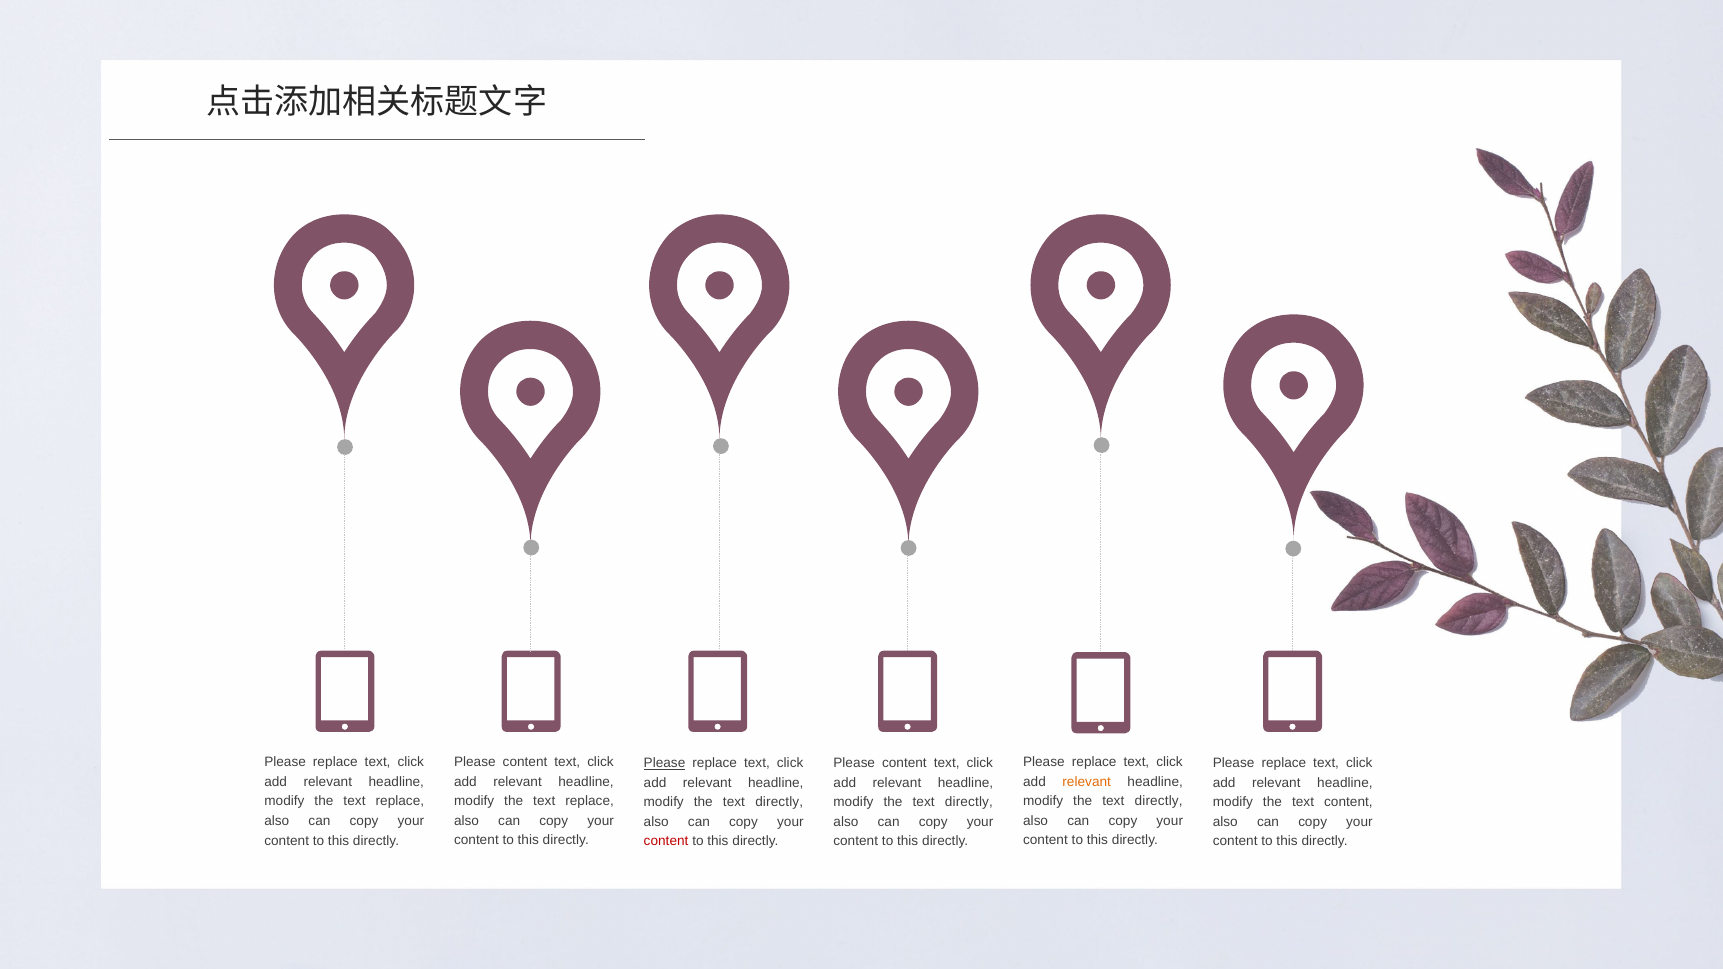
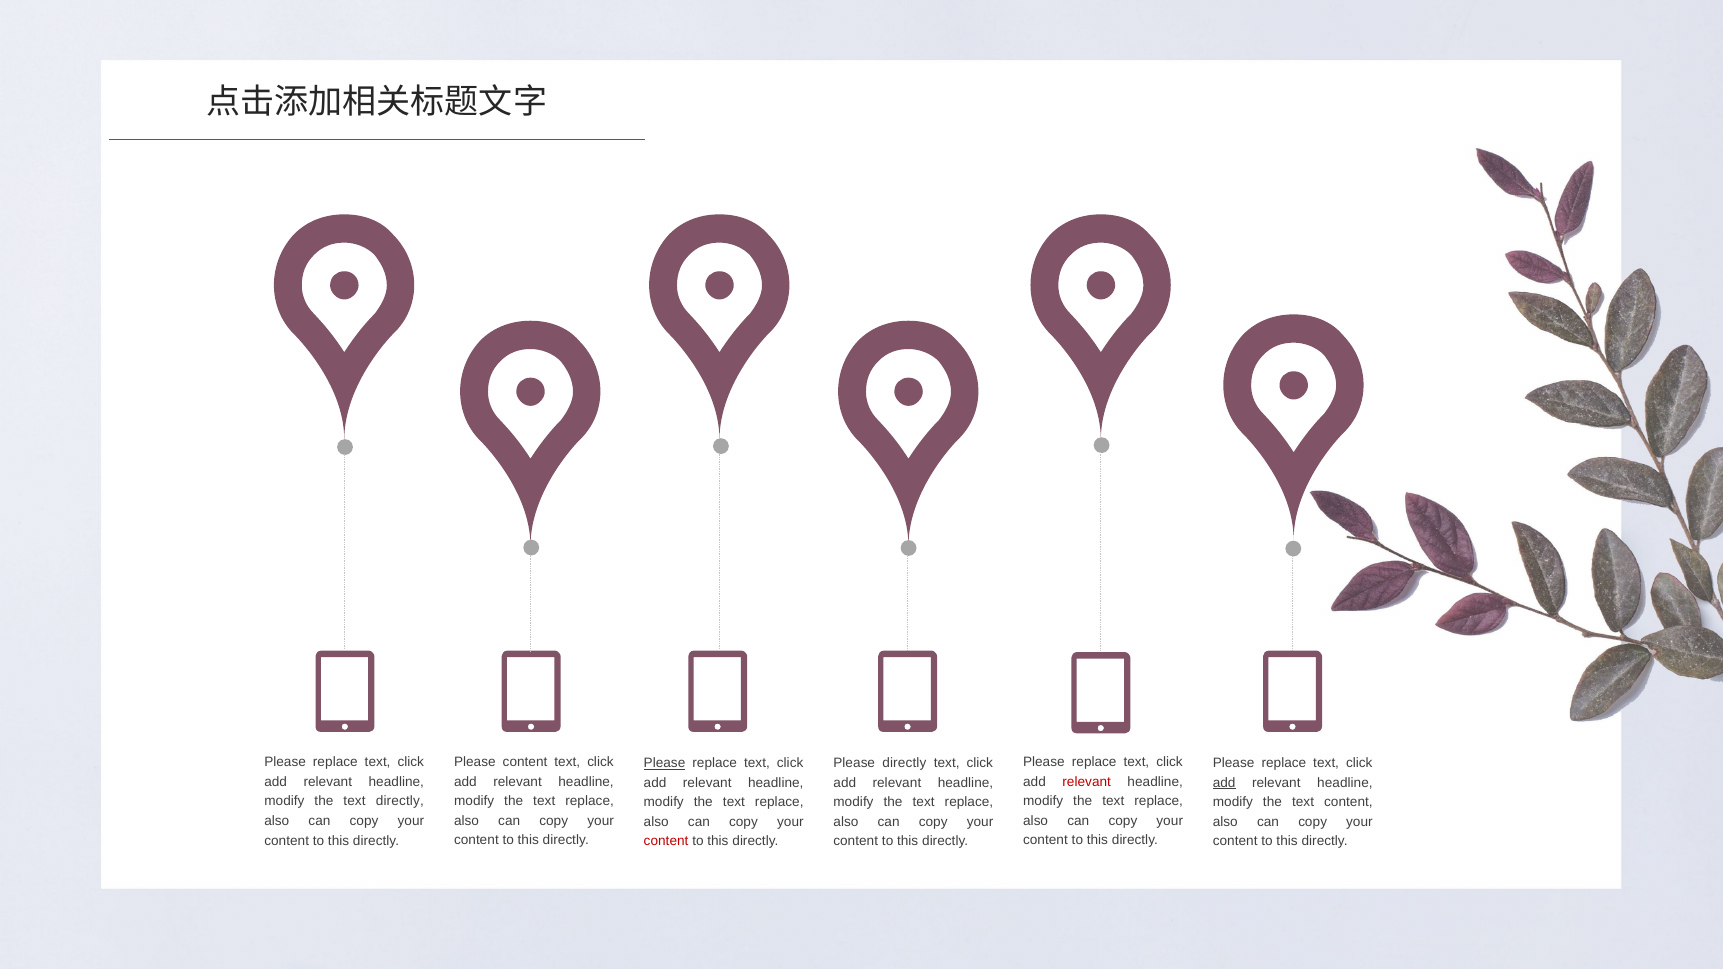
content: content -> directly (904, 763)
relevant colour: orange -> red (1087, 782)
add underline: none -> present (1224, 783)
directly: directly -> replace (1159, 801)
replace: replace -> directly (400, 802)
directly: directly -> replace (779, 802)
directly: directly -> replace (969, 802)
